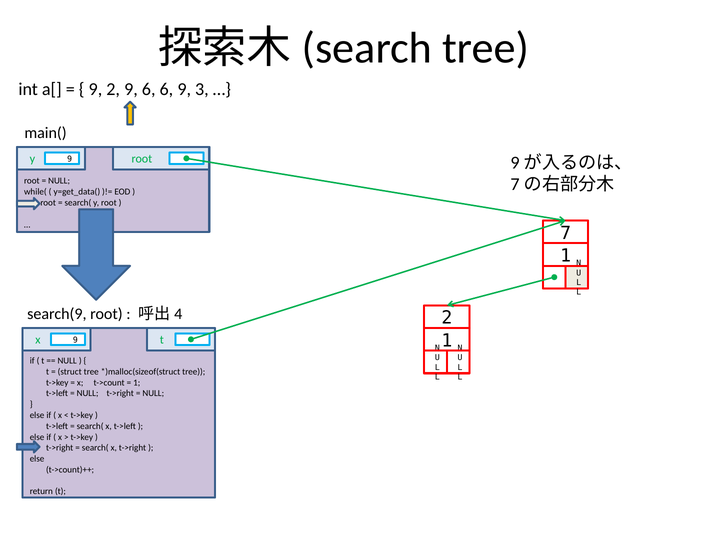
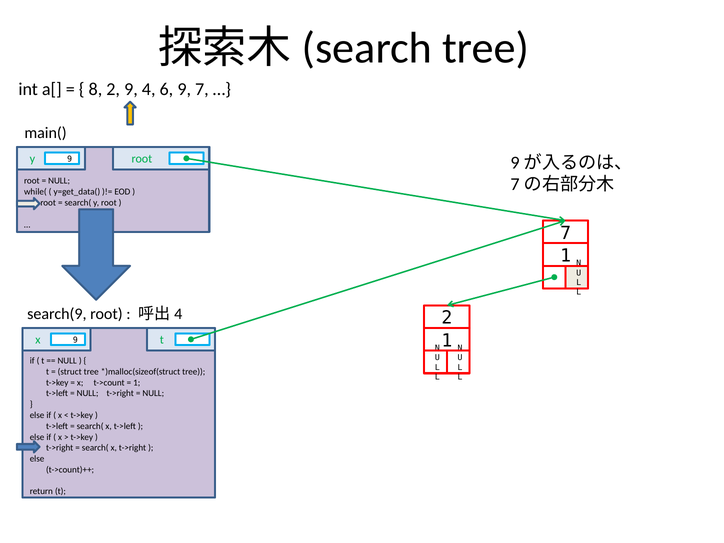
9: 9 -> 8 (95, 89)
9 6: 6 -> 4 (149, 89)
9 3: 3 -> 7 (202, 89)
